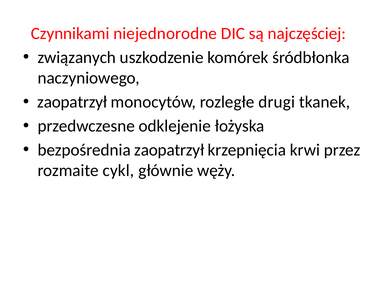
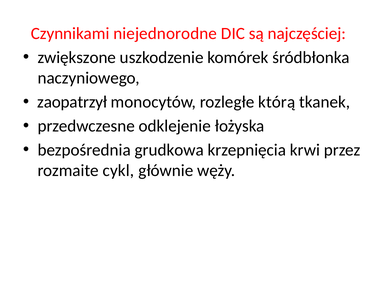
związanych: związanych -> zwiększone (77, 57)
drugi: drugi -> którą (277, 102)
bezpośrednia zaopatrzył: zaopatrzył -> grudkowa (169, 150)
